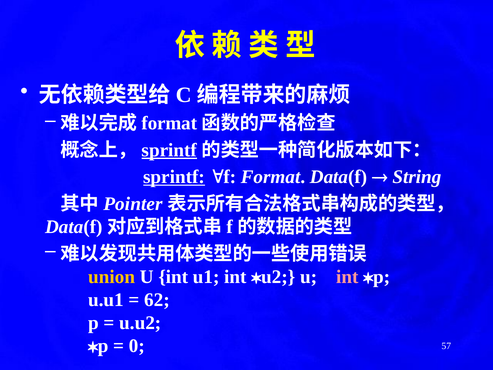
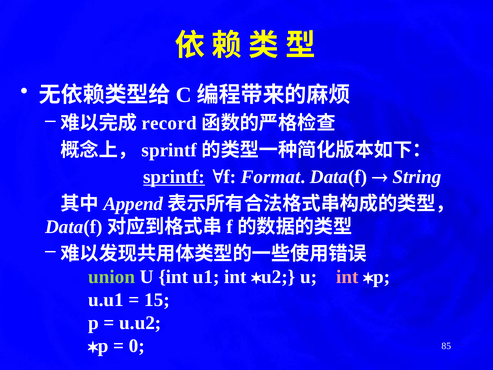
format: format -> record (169, 123)
sprintf underline: present -> none (169, 150)
Pointer: Pointer -> Append (133, 204)
union colour: yellow -> light green (112, 277)
62: 62 -> 15 (157, 300)
57: 57 -> 85 (446, 346)
